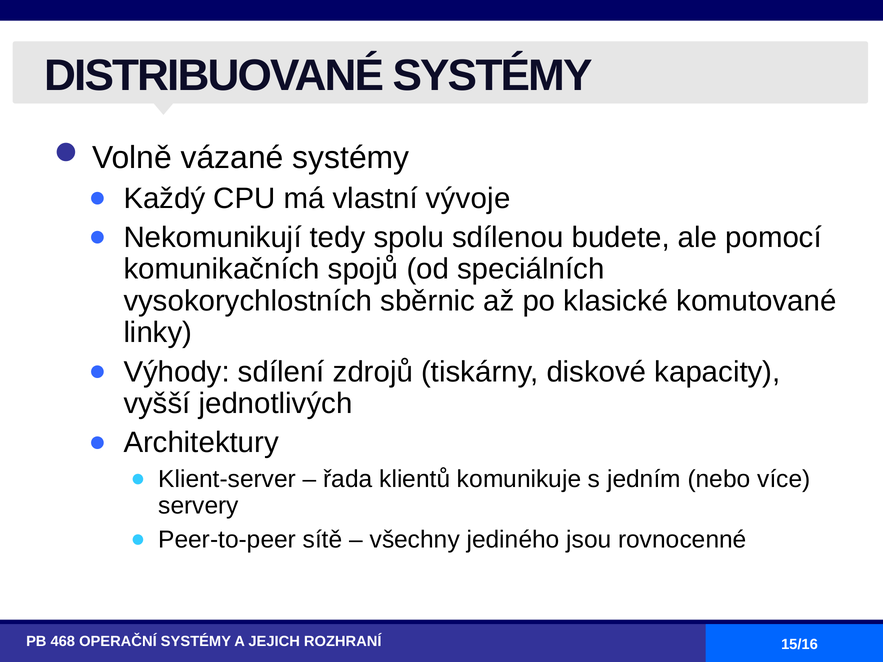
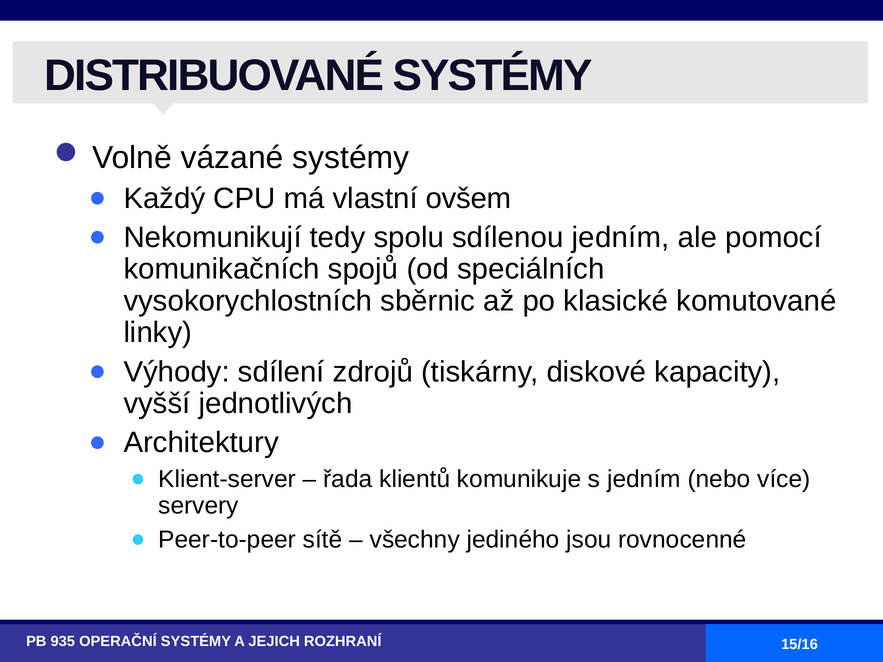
vývoje: vývoje -> ovšem (468, 198)
sdílenou budete: budete -> jedním (621, 238)
468: 468 -> 935 (63, 642)
